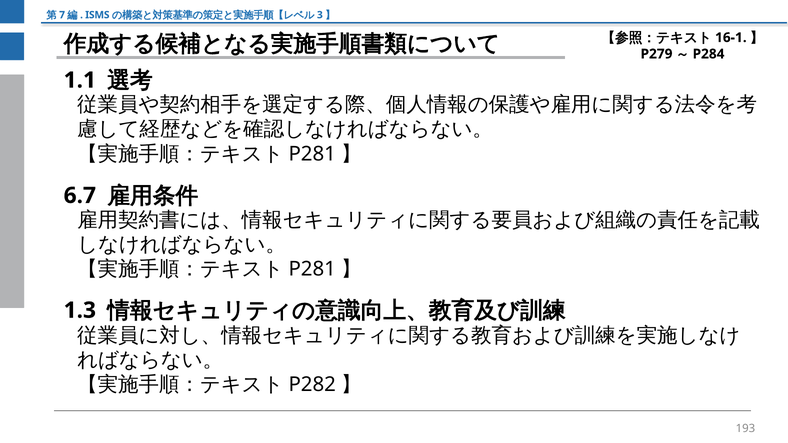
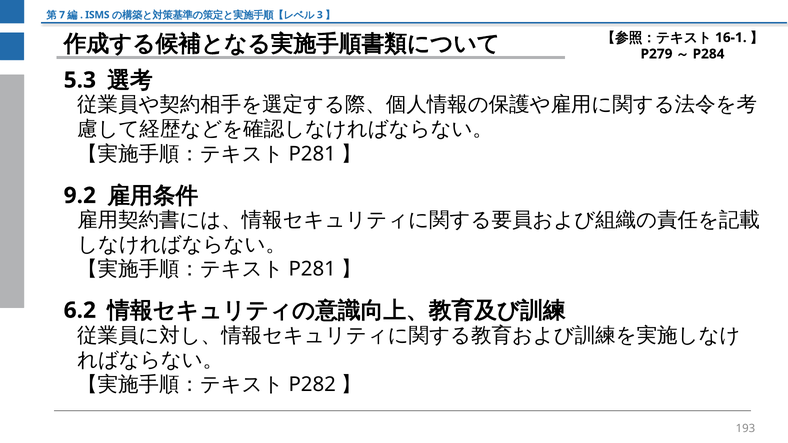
1.1: 1.1 -> 5.3 (80, 80)
6.7: 6.7 -> 9.2 (80, 196)
1.3: 1.3 -> 6.2 (80, 310)
